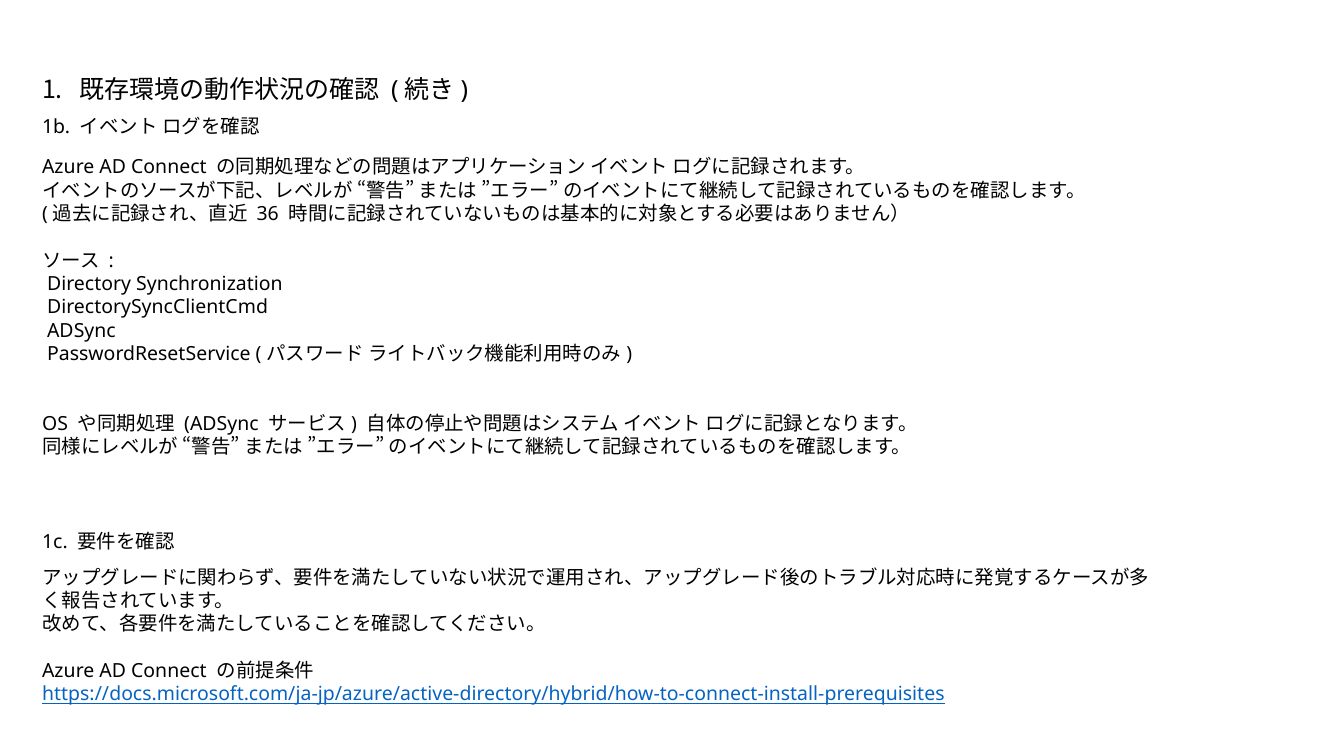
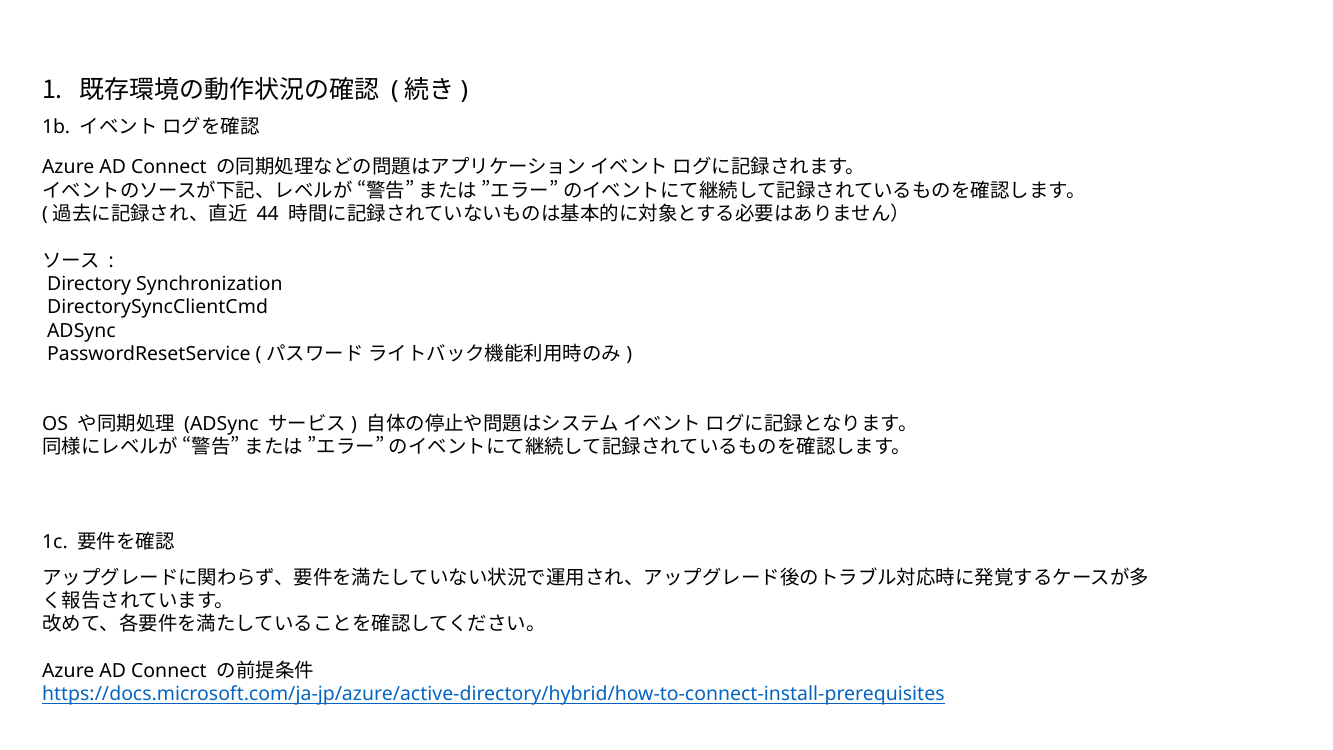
36: 36 -> 44 (268, 214)
